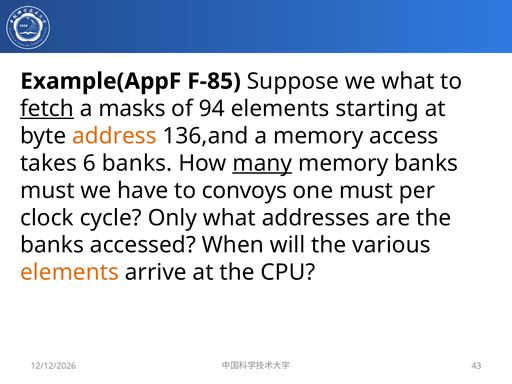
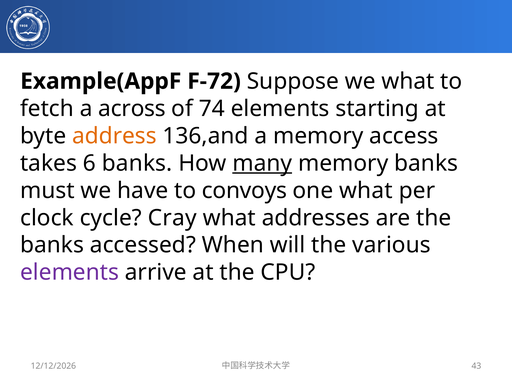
F-85: F-85 -> F-72 (214, 81)
fetch underline: present -> none (47, 109)
masks: masks -> across (132, 109)
94: 94 -> 74 (212, 109)
one must: must -> what (366, 191)
Only: Only -> Cray (172, 218)
elements colour: orange -> purple (70, 272)
